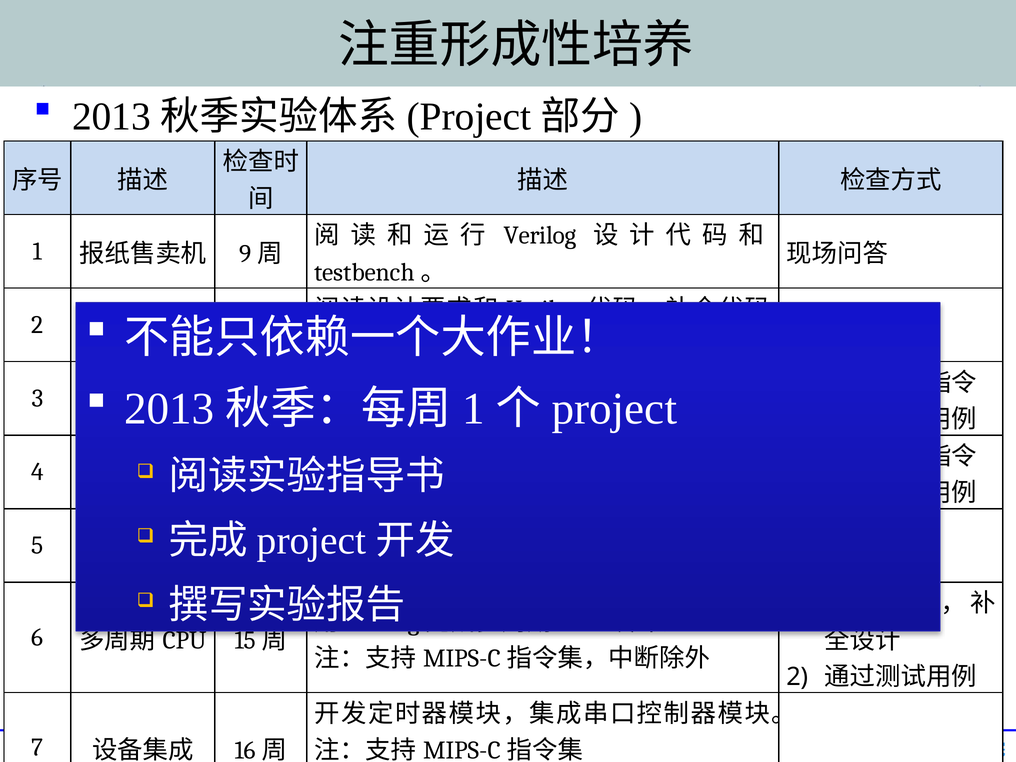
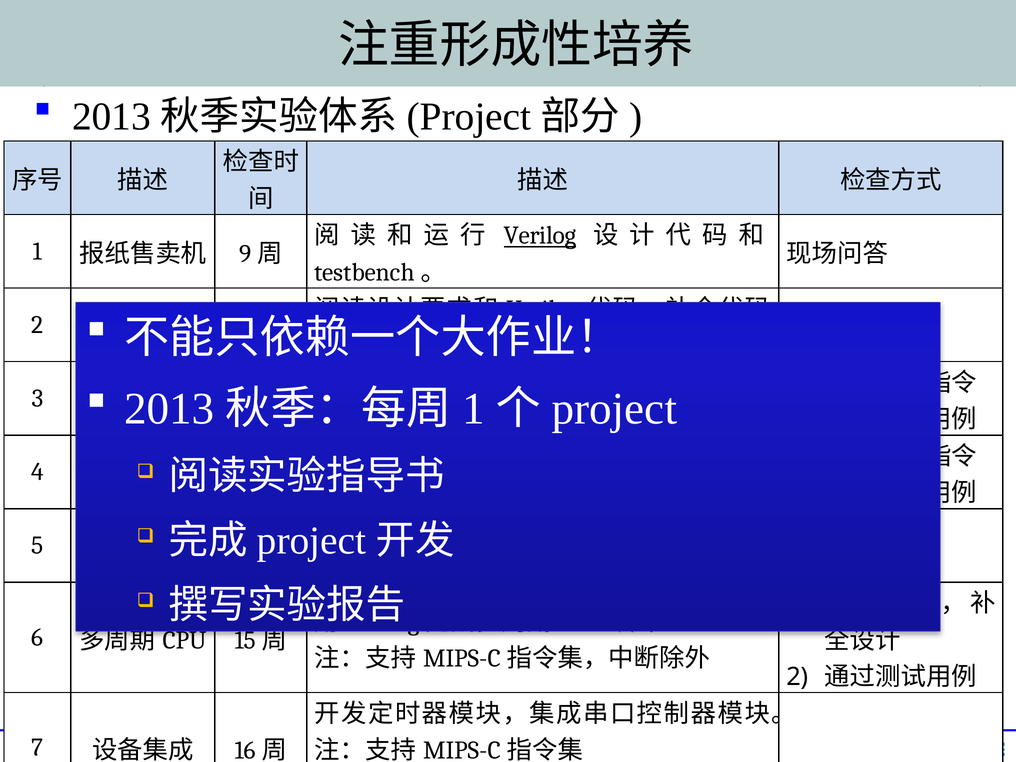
Verilog underline: none -> present (540, 236)
